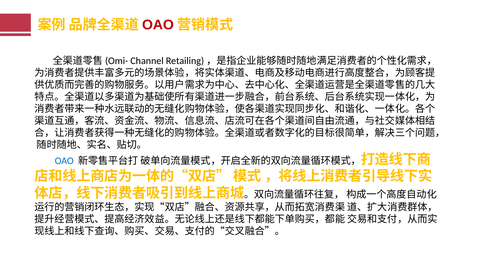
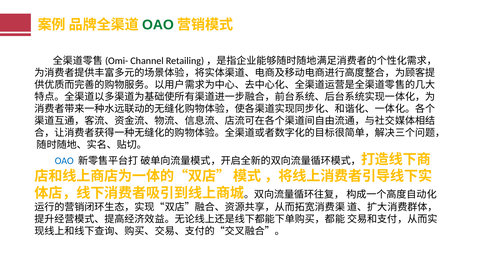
OAO colour: red -> green (158, 25)
